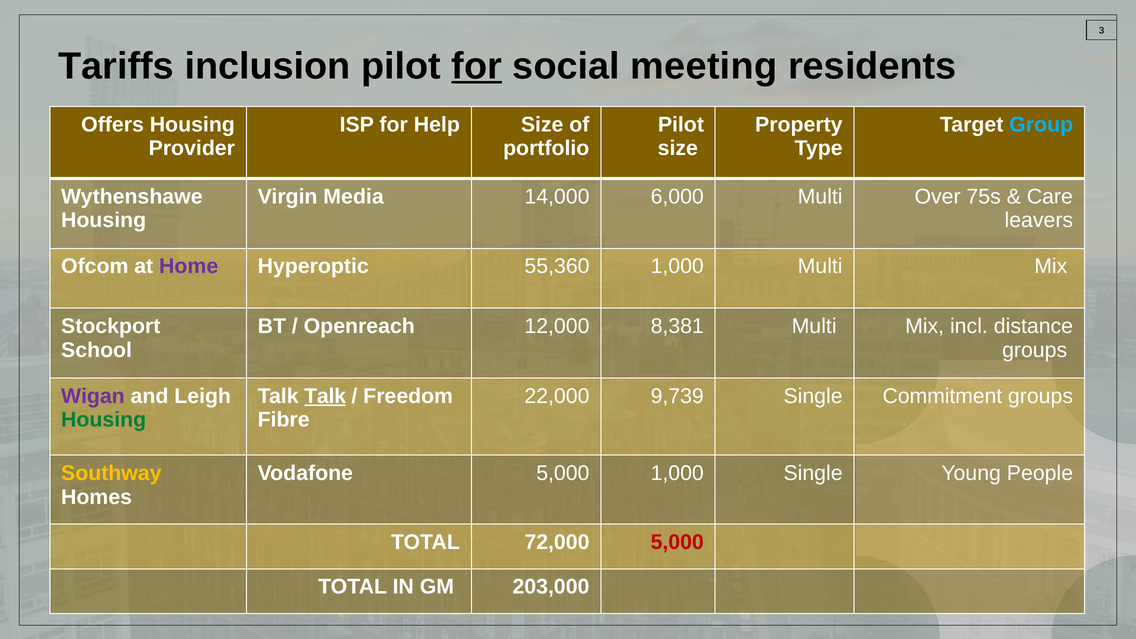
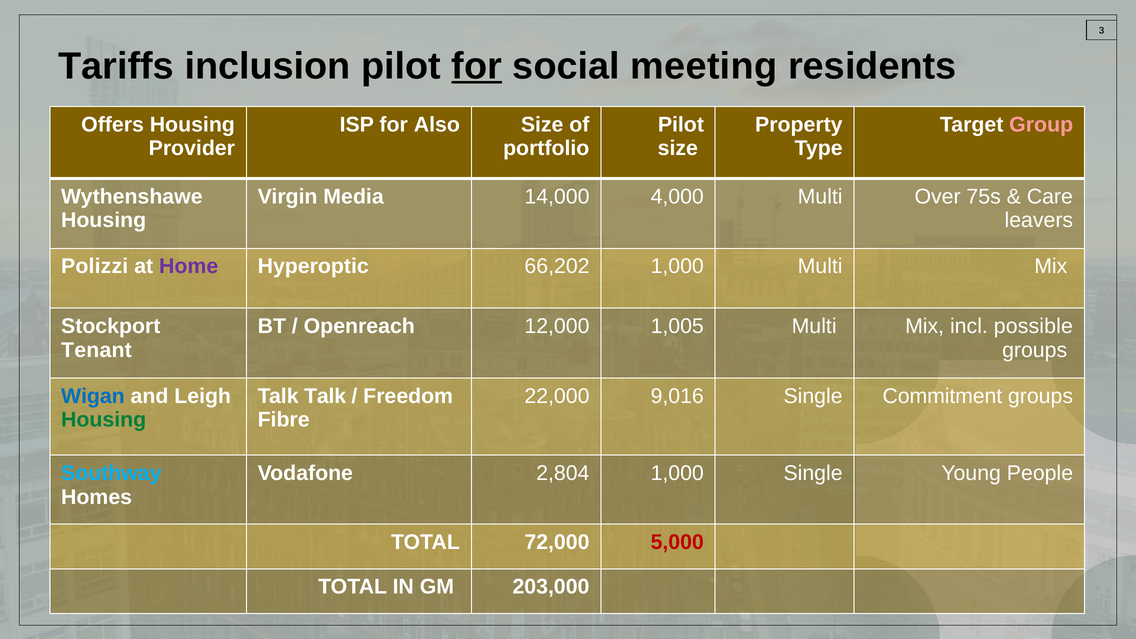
Help: Help -> Also (437, 124)
Group colour: light blue -> pink (1041, 124)
6,000: 6,000 -> 4,000 (677, 197)
Ofcom: Ofcom -> Polizzi (95, 266)
55,360: 55,360 -> 66,202 (557, 266)
8,381: 8,381 -> 1,005 (677, 326)
distance: distance -> possible (1033, 326)
School: School -> Tenant (96, 350)
Wigan colour: purple -> blue (93, 396)
Talk underline: present -> none (325, 396)
9,739: 9,739 -> 9,016 (677, 396)
Southway colour: yellow -> light blue (111, 473)
Vodafone 5,000: 5,000 -> 2,804 (563, 473)
